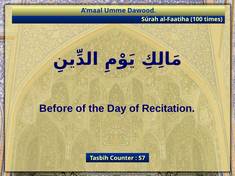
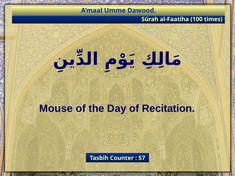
Before: Before -> Mouse (56, 109)
